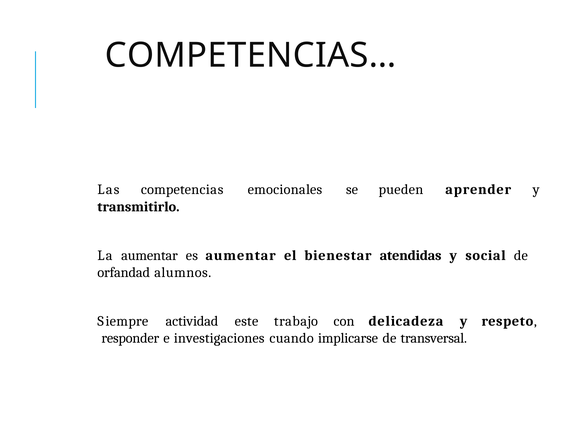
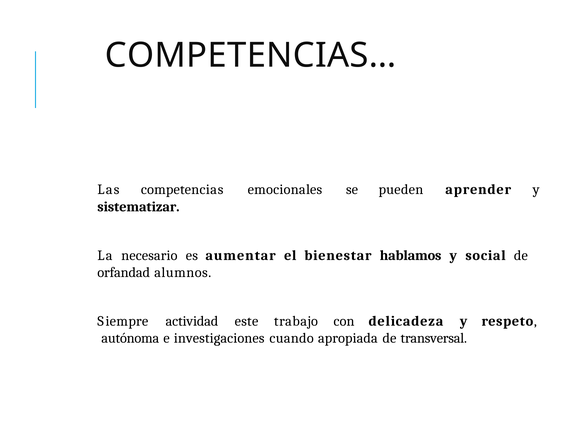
transmitirlo: transmitirlo -> sistematizar (138, 207)
La aumentar: aumentar -> necesario (149, 255)
atendidas: atendidas -> hablamos (411, 255)
responder: responder -> autónoma (130, 338)
implicarse: implicarse -> apropiada (348, 338)
